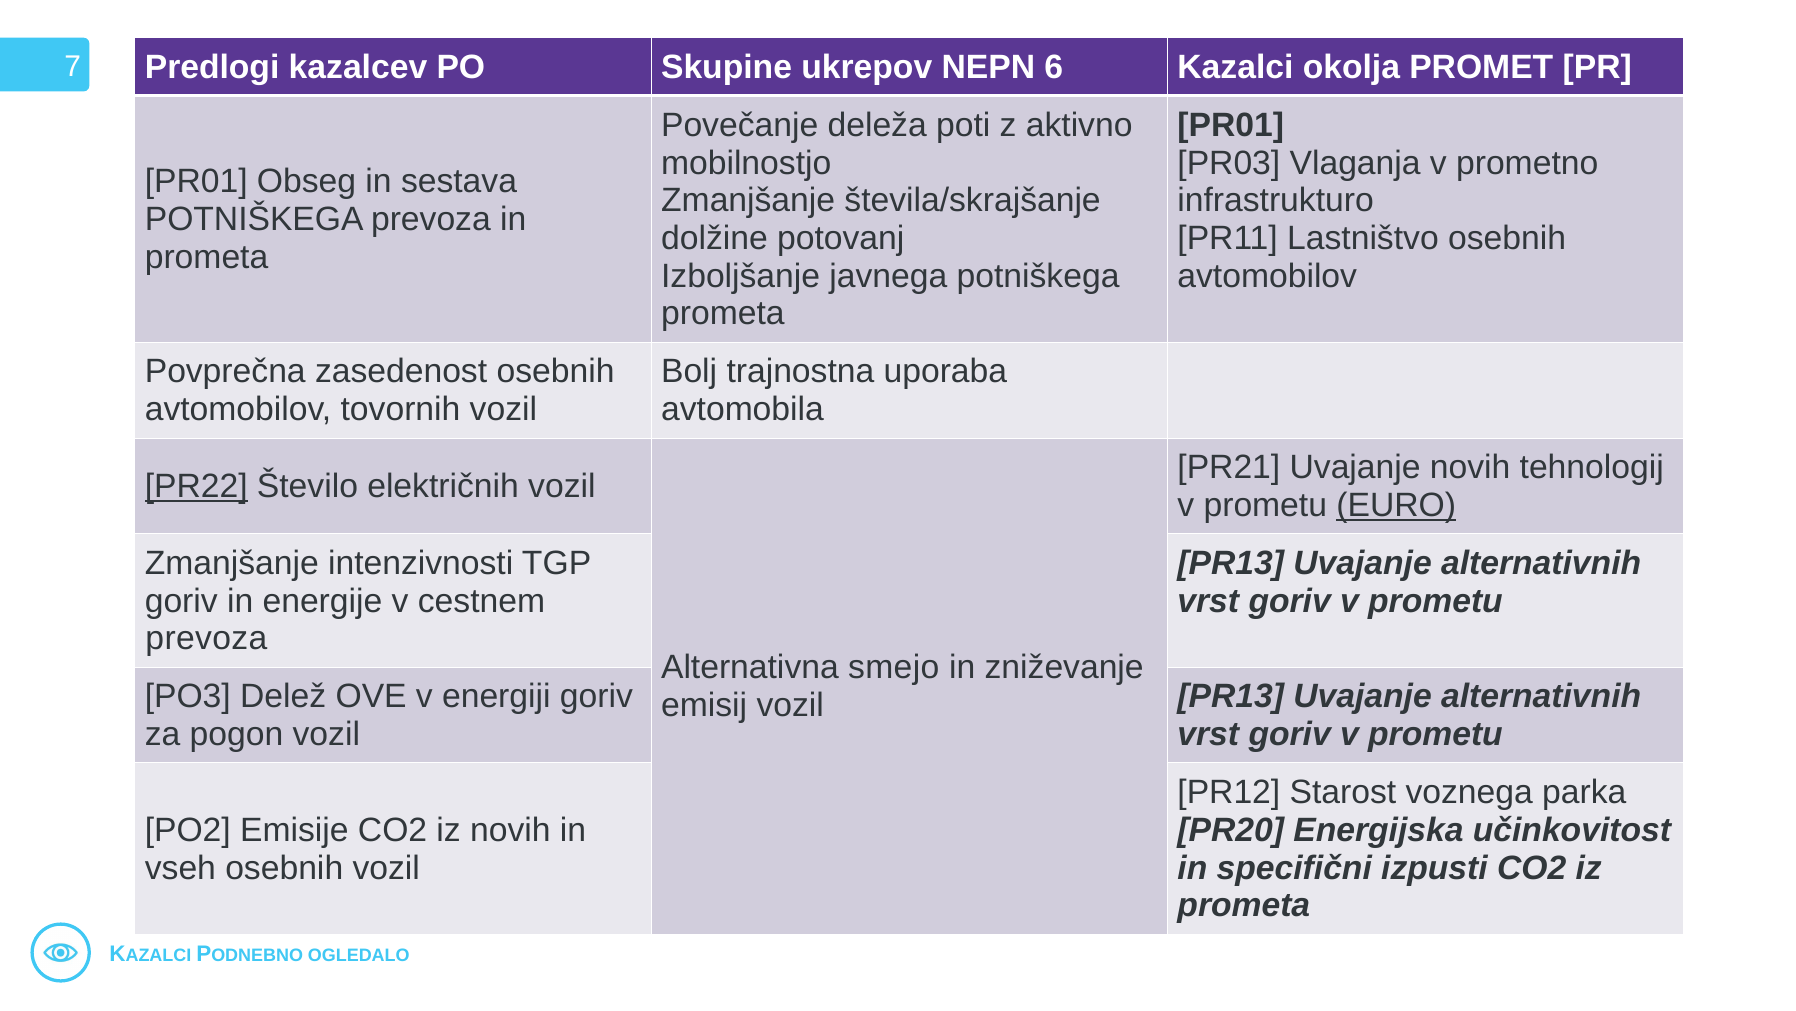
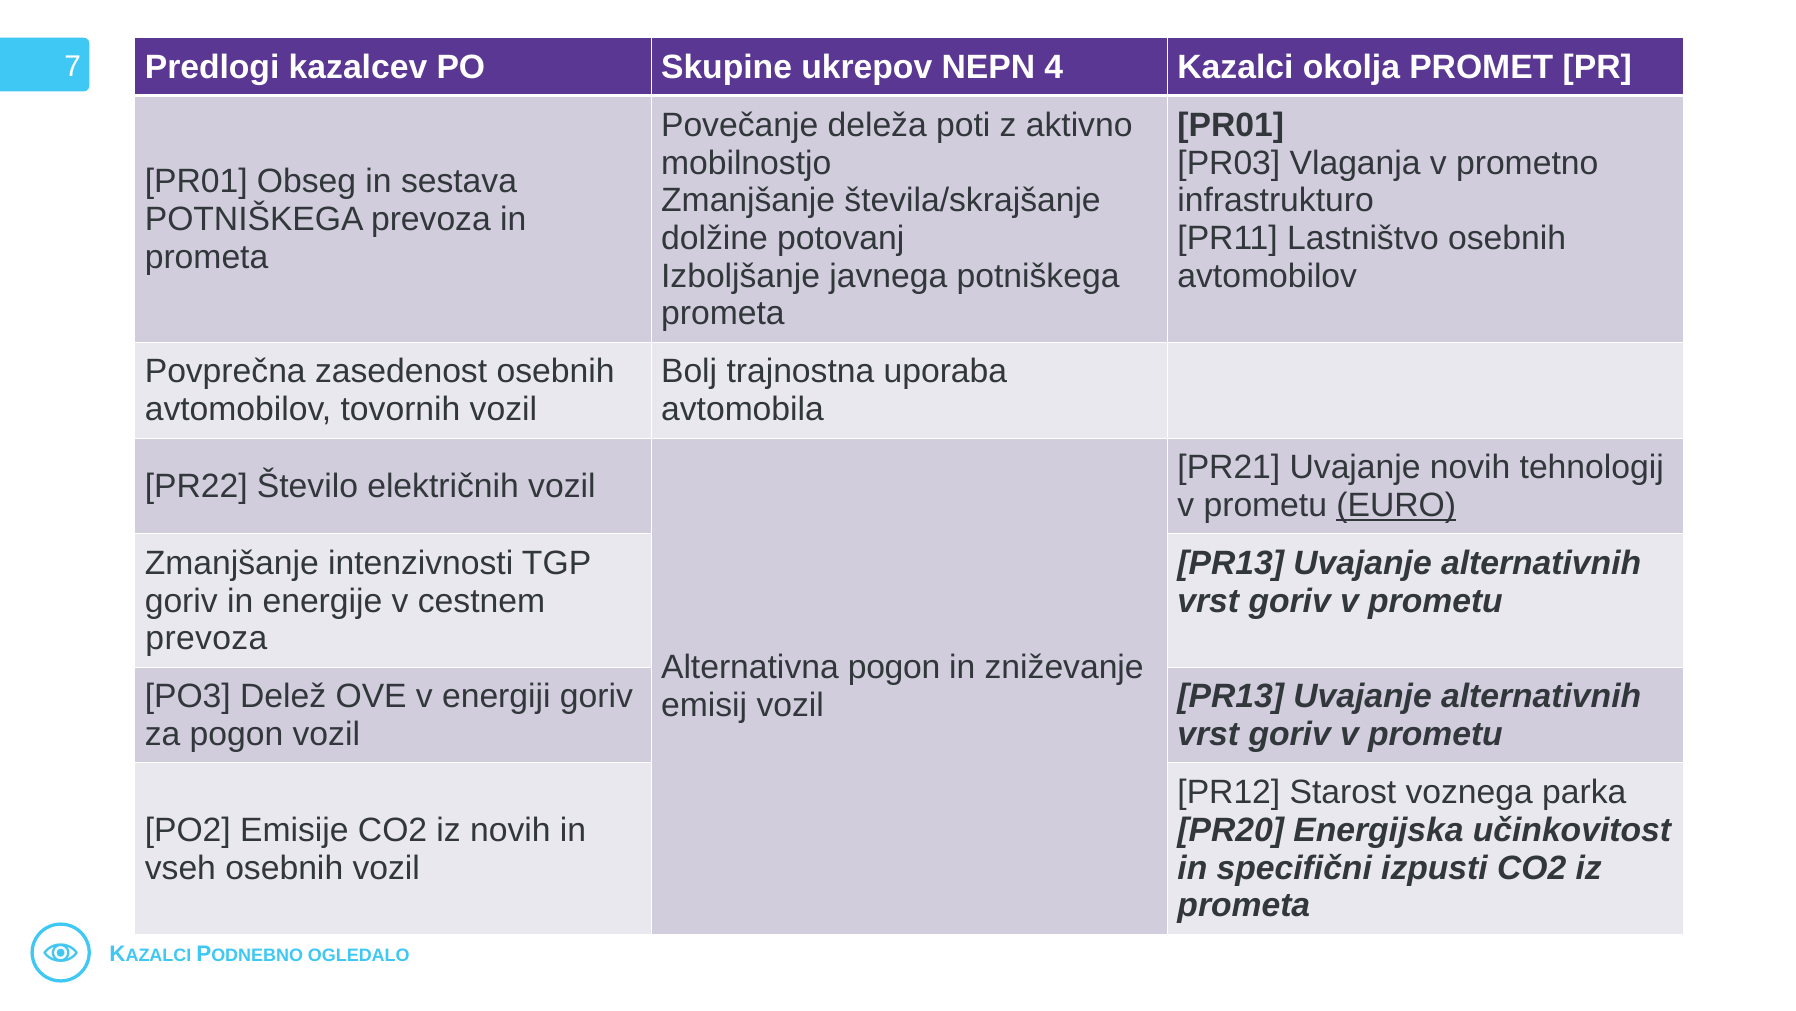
6: 6 -> 4 (1054, 67)
PR22 underline: present -> none (196, 486)
Alternativna smejo: smejo -> pogon (894, 667)
